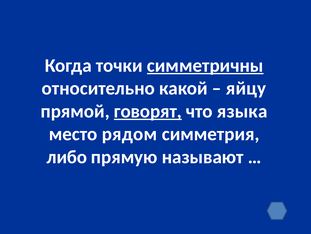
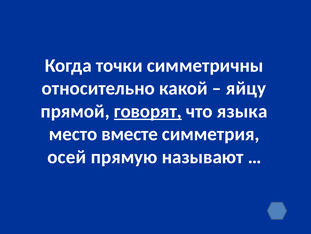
симметричны underline: present -> none (205, 65)
рядом: рядом -> вместе (130, 134)
либо: либо -> осей (67, 156)
